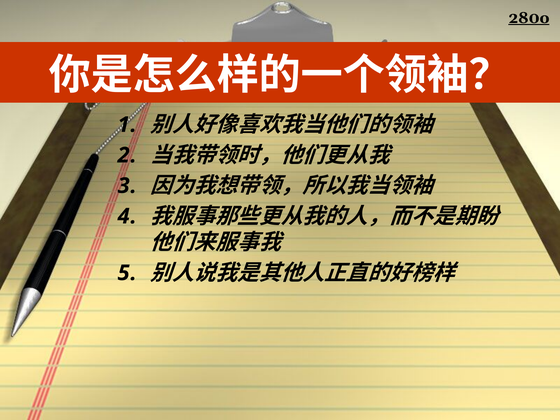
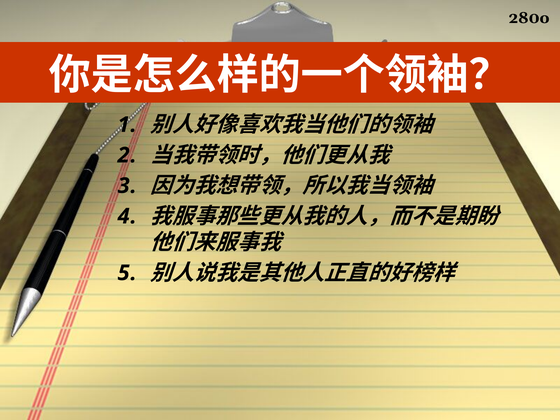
280o underline: present -> none (529, 18)
